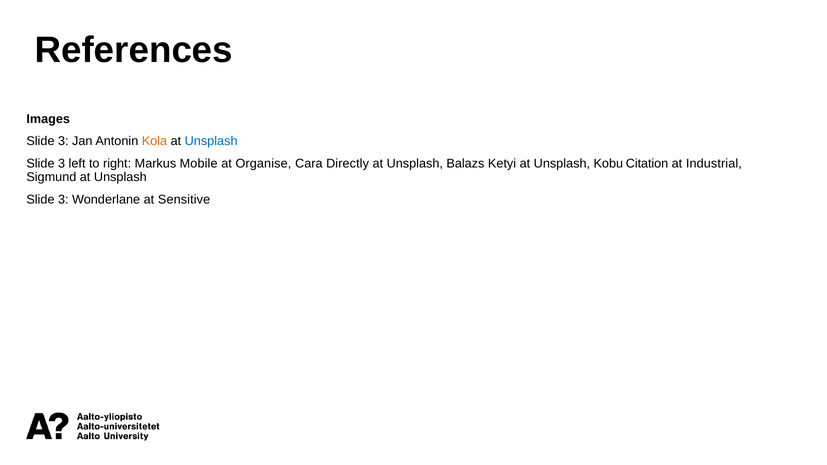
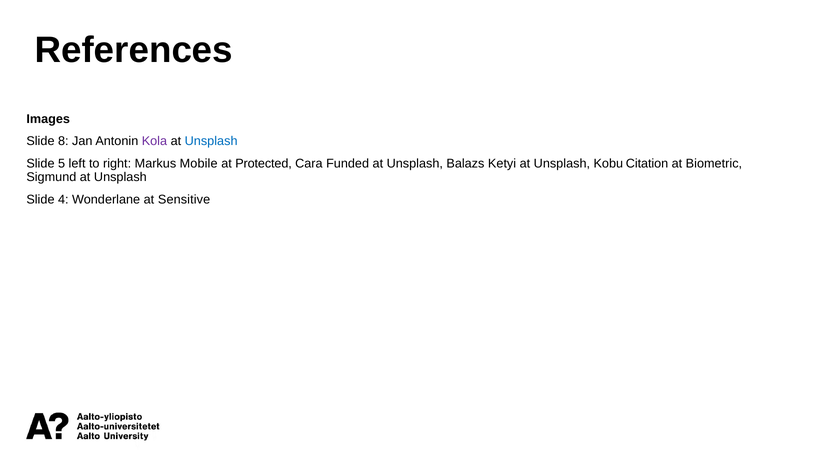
3: 3 -> 8 (63, 141)
Kola colour: orange -> purple (154, 141)
3: 3 -> 5 (62, 164)
Organise: Organise -> Protected (264, 164)
Directly: Directly -> Funded (348, 164)
Industrial: Industrial -> Biometric (714, 164)
3: 3 -> 4 (63, 200)
